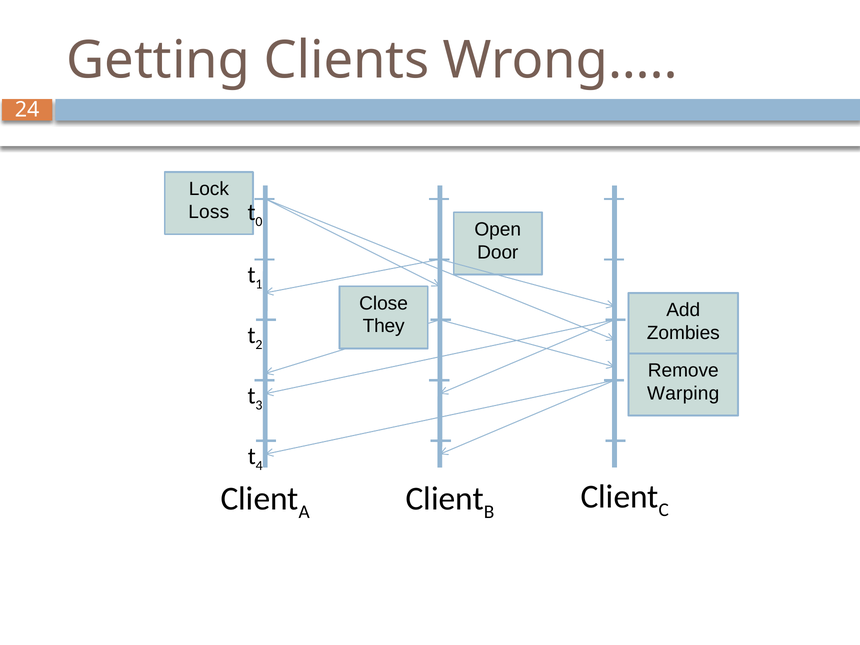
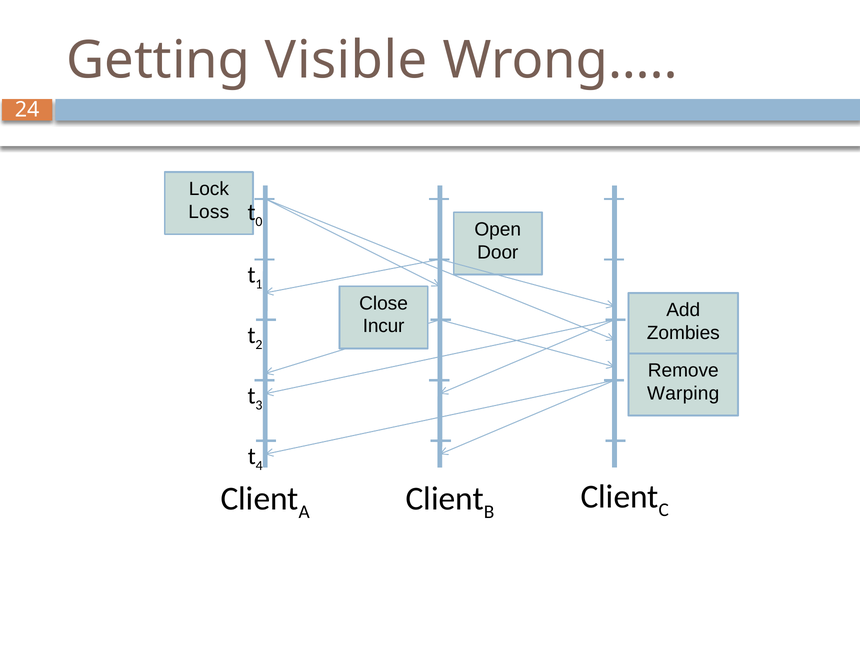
Clients: Clients -> Visible (346, 61)
They: They -> Incur (384, 326)
